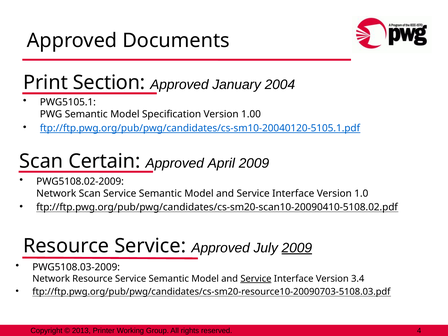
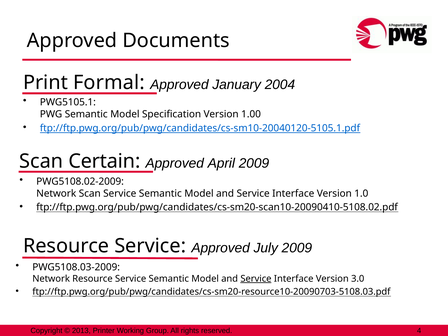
Section: Section -> Formal (109, 83)
2009 underline: present -> none (297, 248)
3.4: 3.4 -> 3.0 (358, 279)
